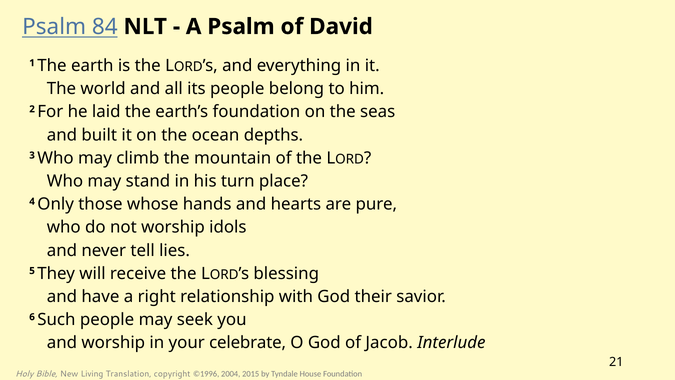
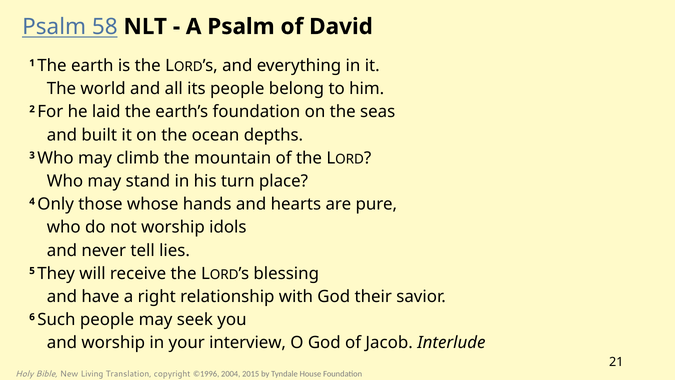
84: 84 -> 58 (105, 27)
celebrate: celebrate -> interview (248, 343)
